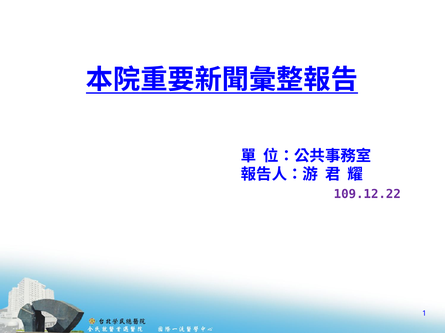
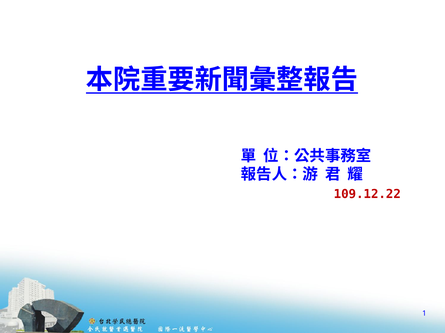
109.12.22 colour: purple -> red (367, 194)
